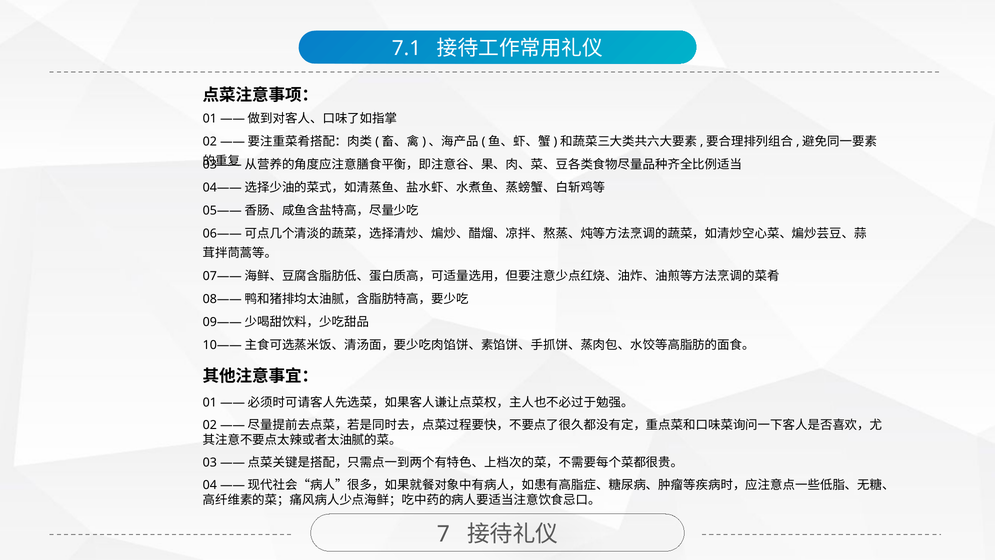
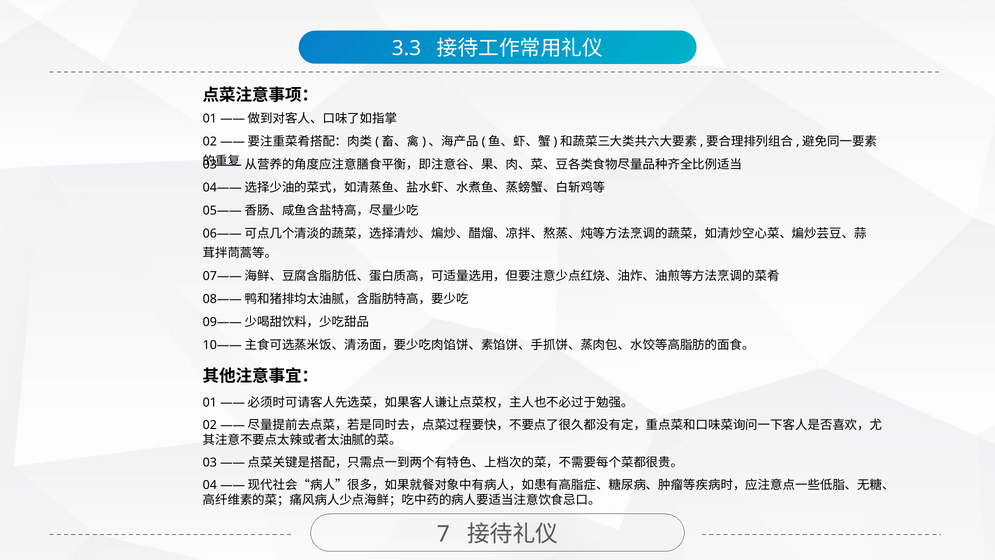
7.1: 7.1 -> 3.3 (407, 49)
